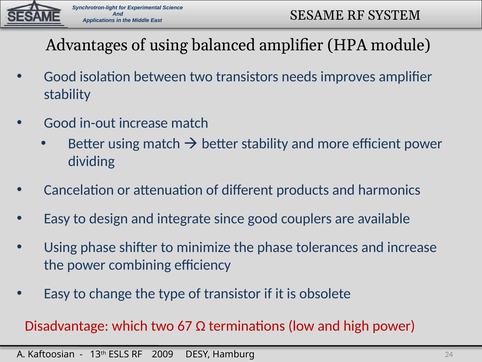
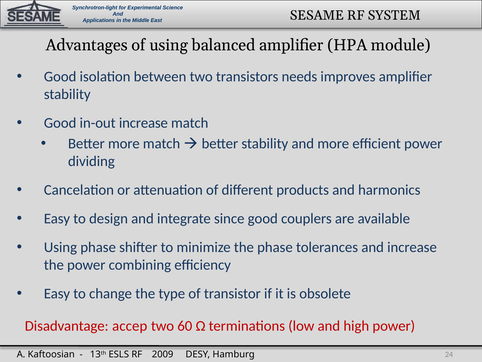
Better using: using -> more (124, 143)
which: which -> accep (130, 326)
67: 67 -> 60 (185, 326)
